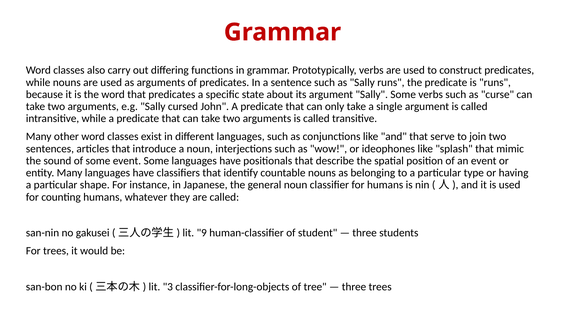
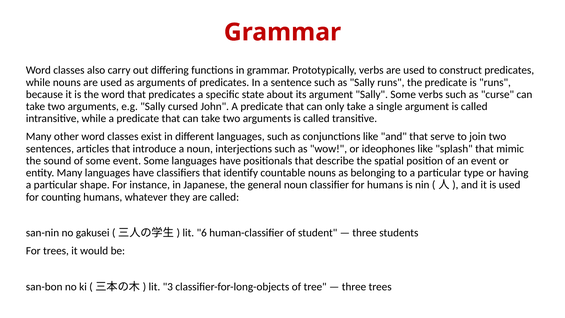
9: 9 -> 6 (202, 233)
